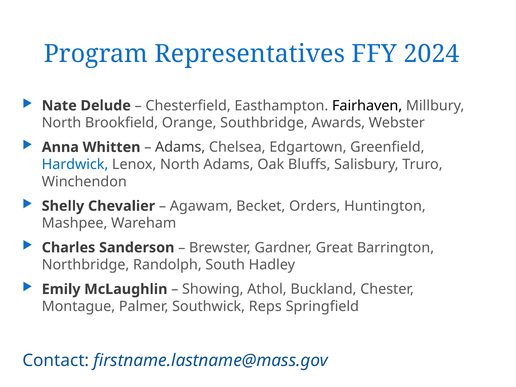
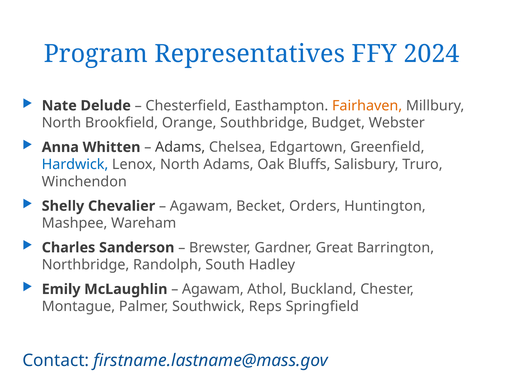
Fairhaven colour: black -> orange (367, 106)
Awards: Awards -> Budget (338, 123)
Showing: Showing -> Agawam (213, 289)
